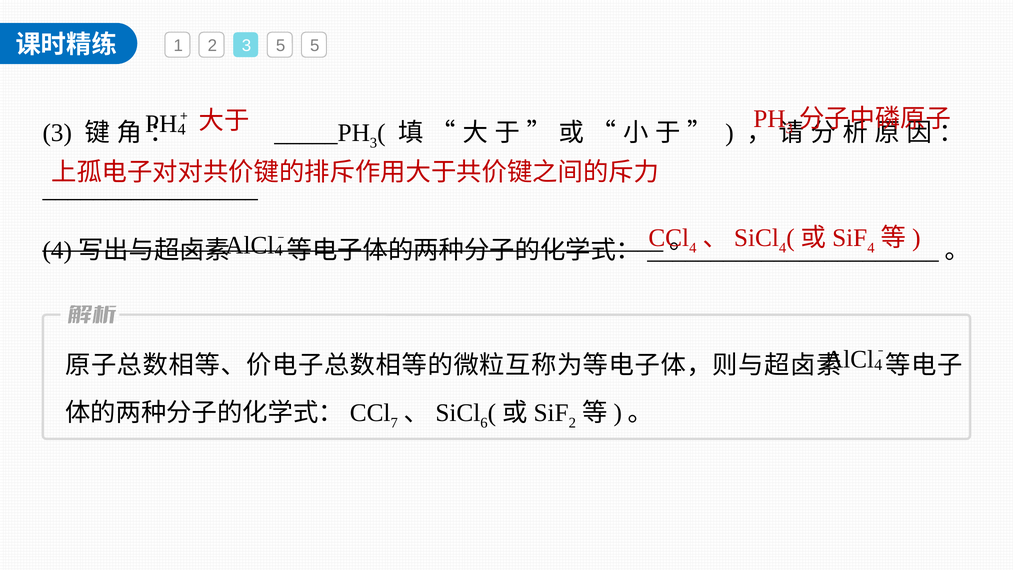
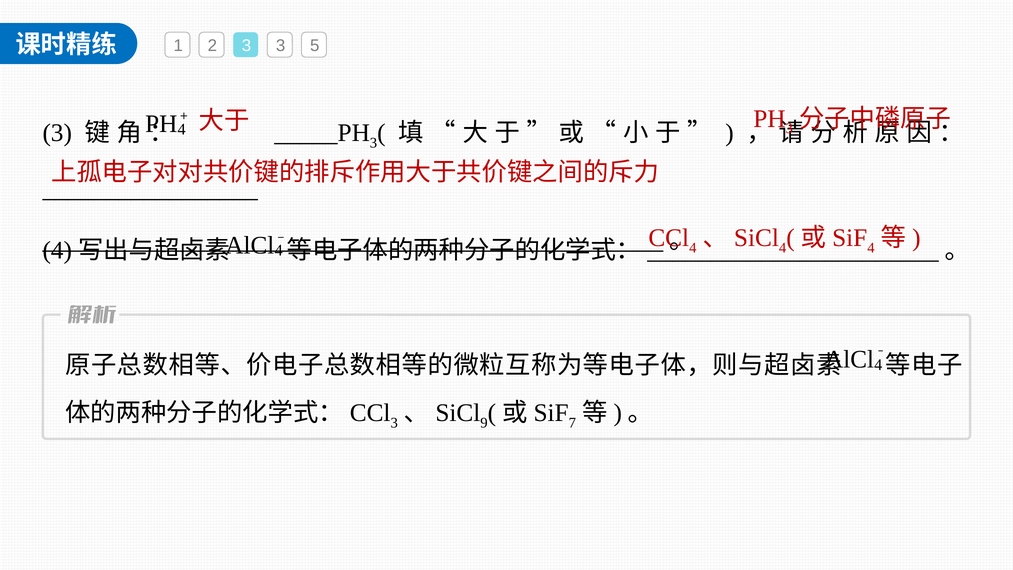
3 5: 5 -> 3 (281, 46)
7: 7 -> 3 (394, 423)
6: 6 -> 9 (484, 423)
2: 2 -> 7 (572, 423)
